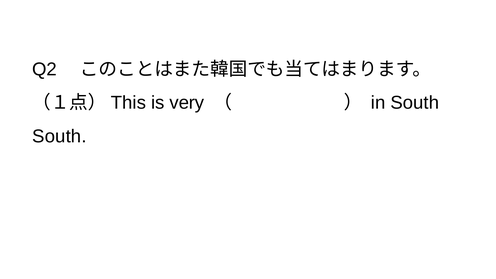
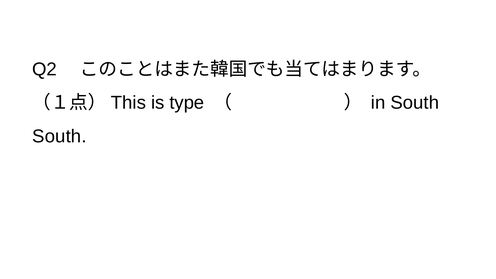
very: very -> type (187, 103)
